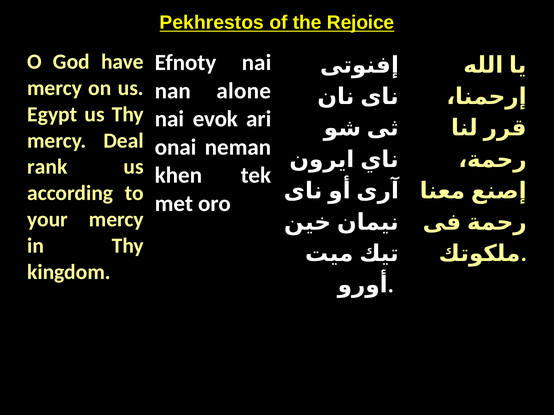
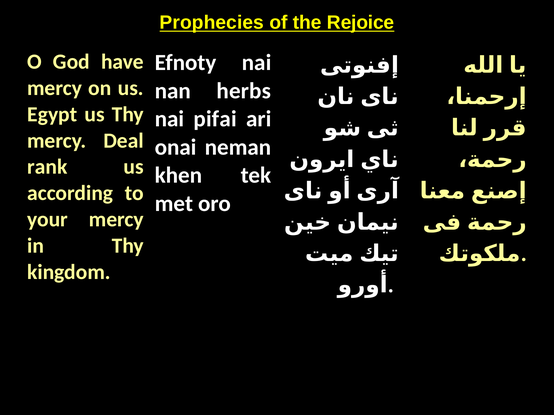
Pekhrestos: Pekhrestos -> Prophecies (212, 23)
alone: alone -> herbs (244, 91)
evok: evok -> pifai (215, 119)
